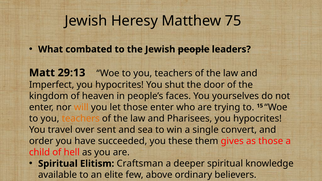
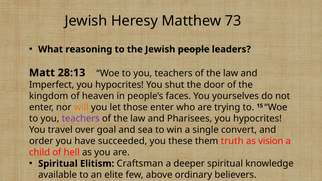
75: 75 -> 73 (233, 21)
combated: combated -> reasoning (89, 49)
29:13: 29:13 -> 28:13 (72, 73)
teachers colour: orange -> purple (81, 119)
sent: sent -> goal (106, 130)
gives: gives -> truth (232, 141)
as those: those -> vision (271, 141)
